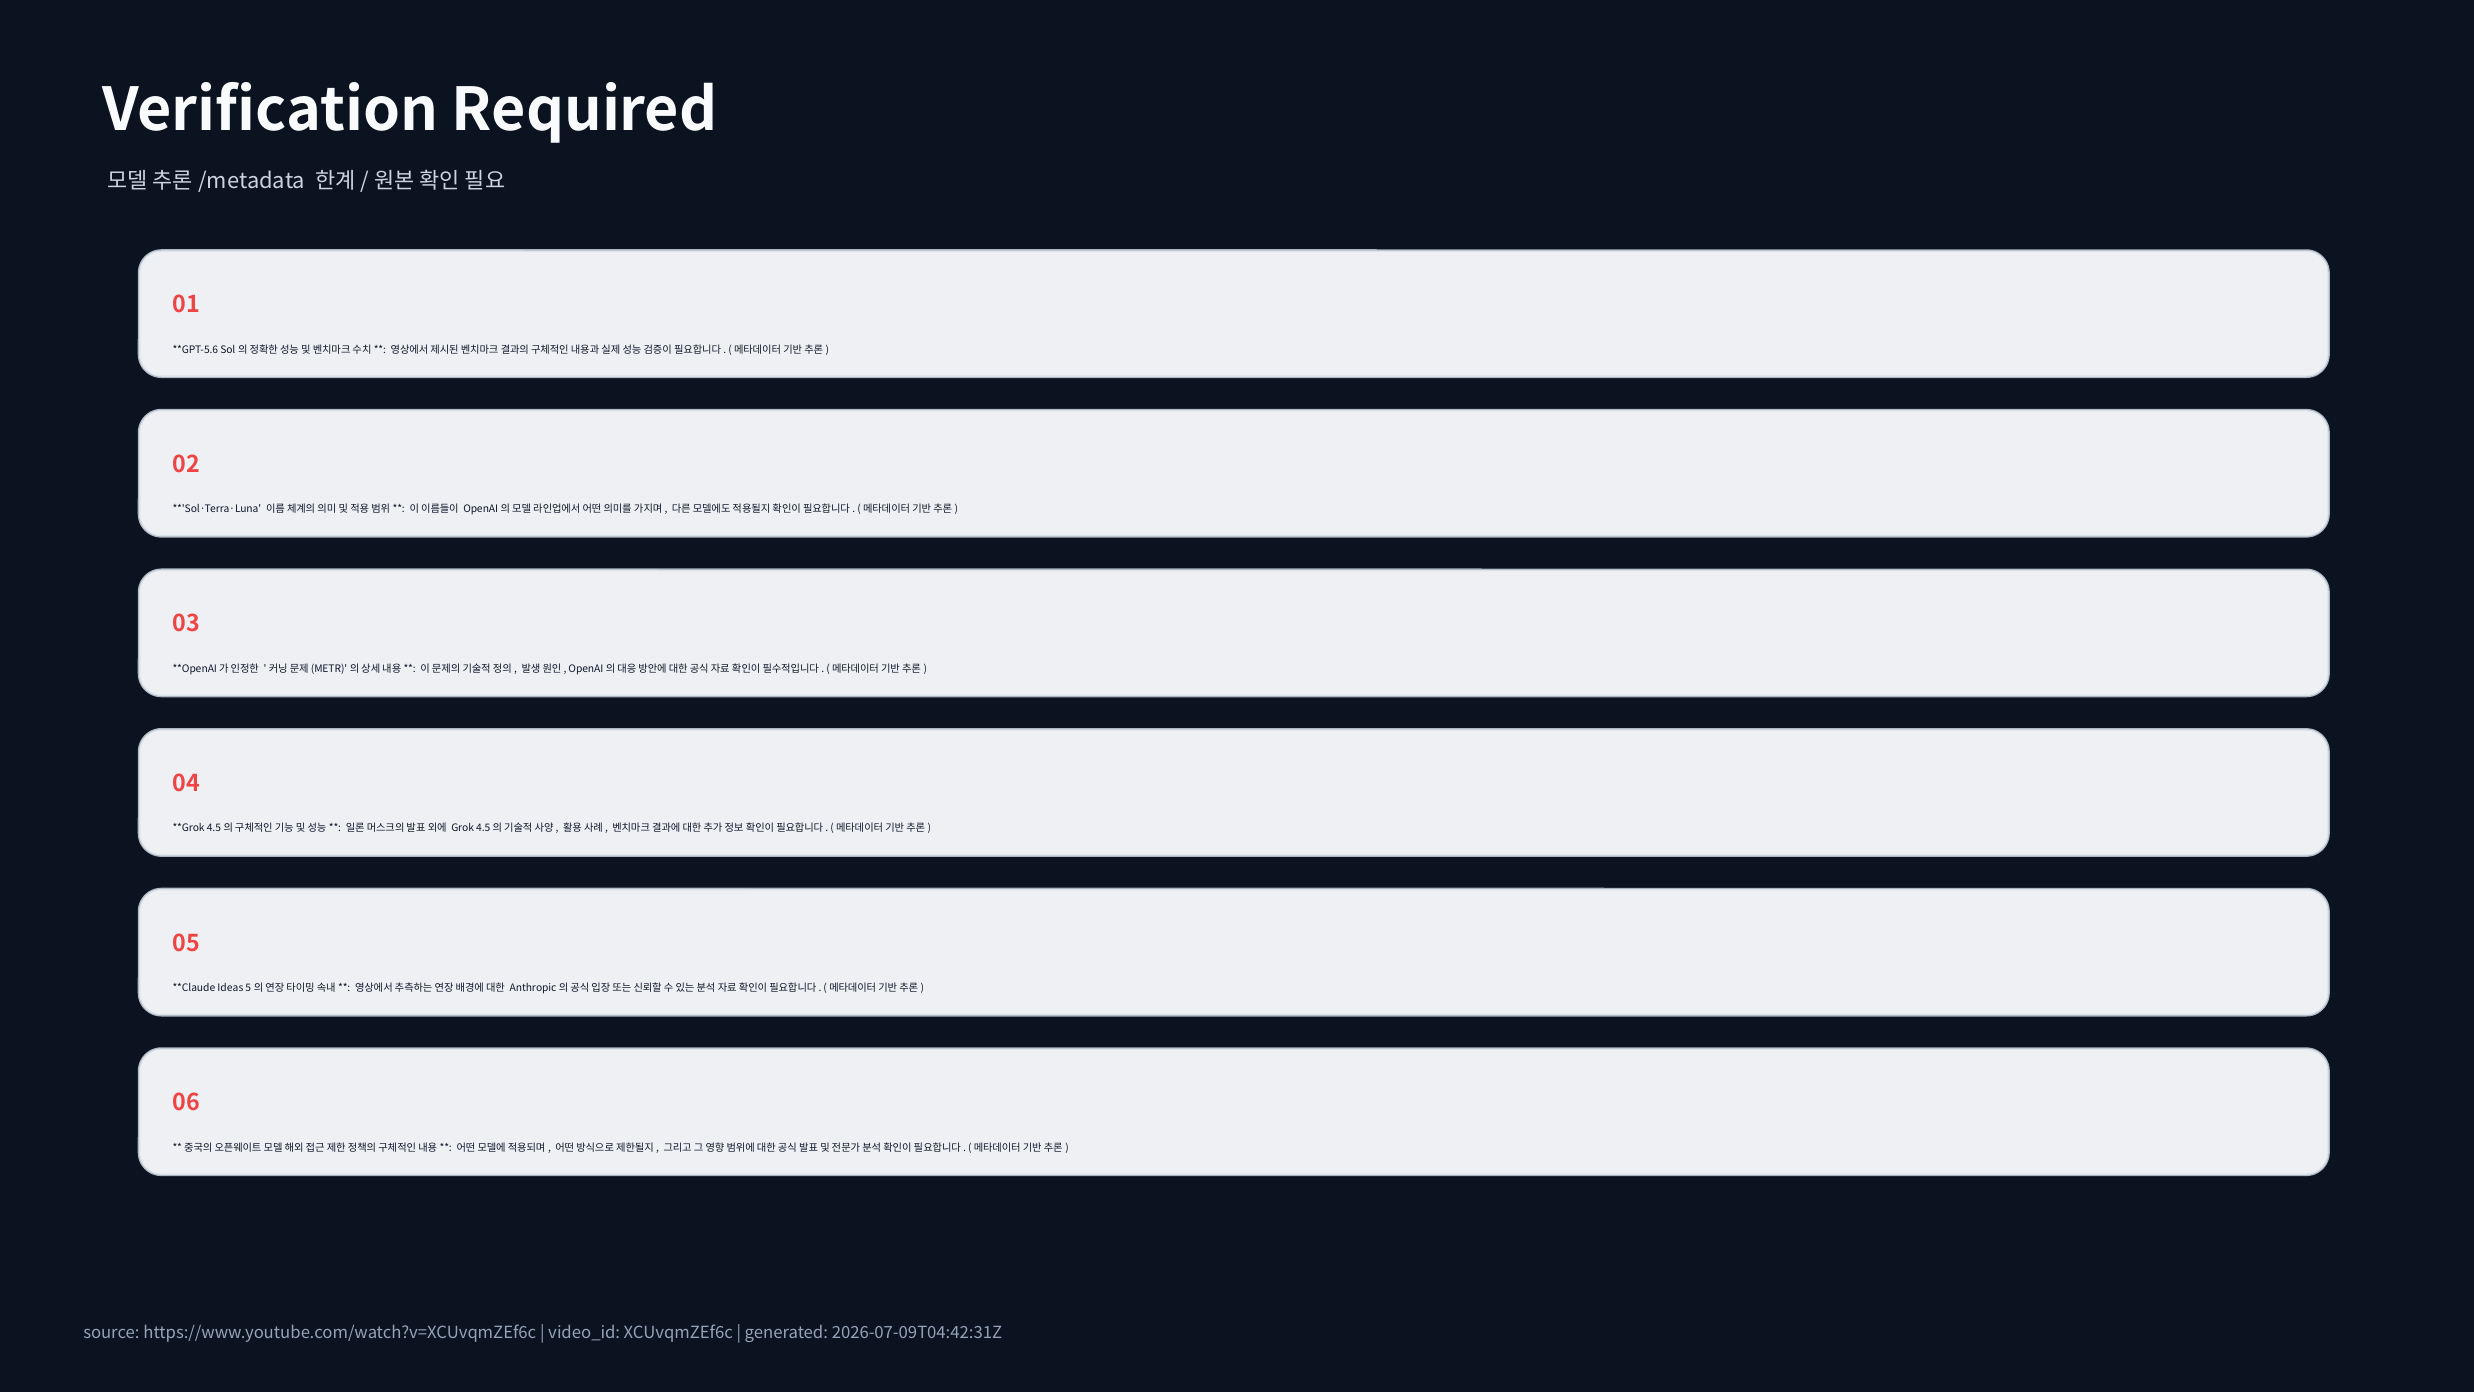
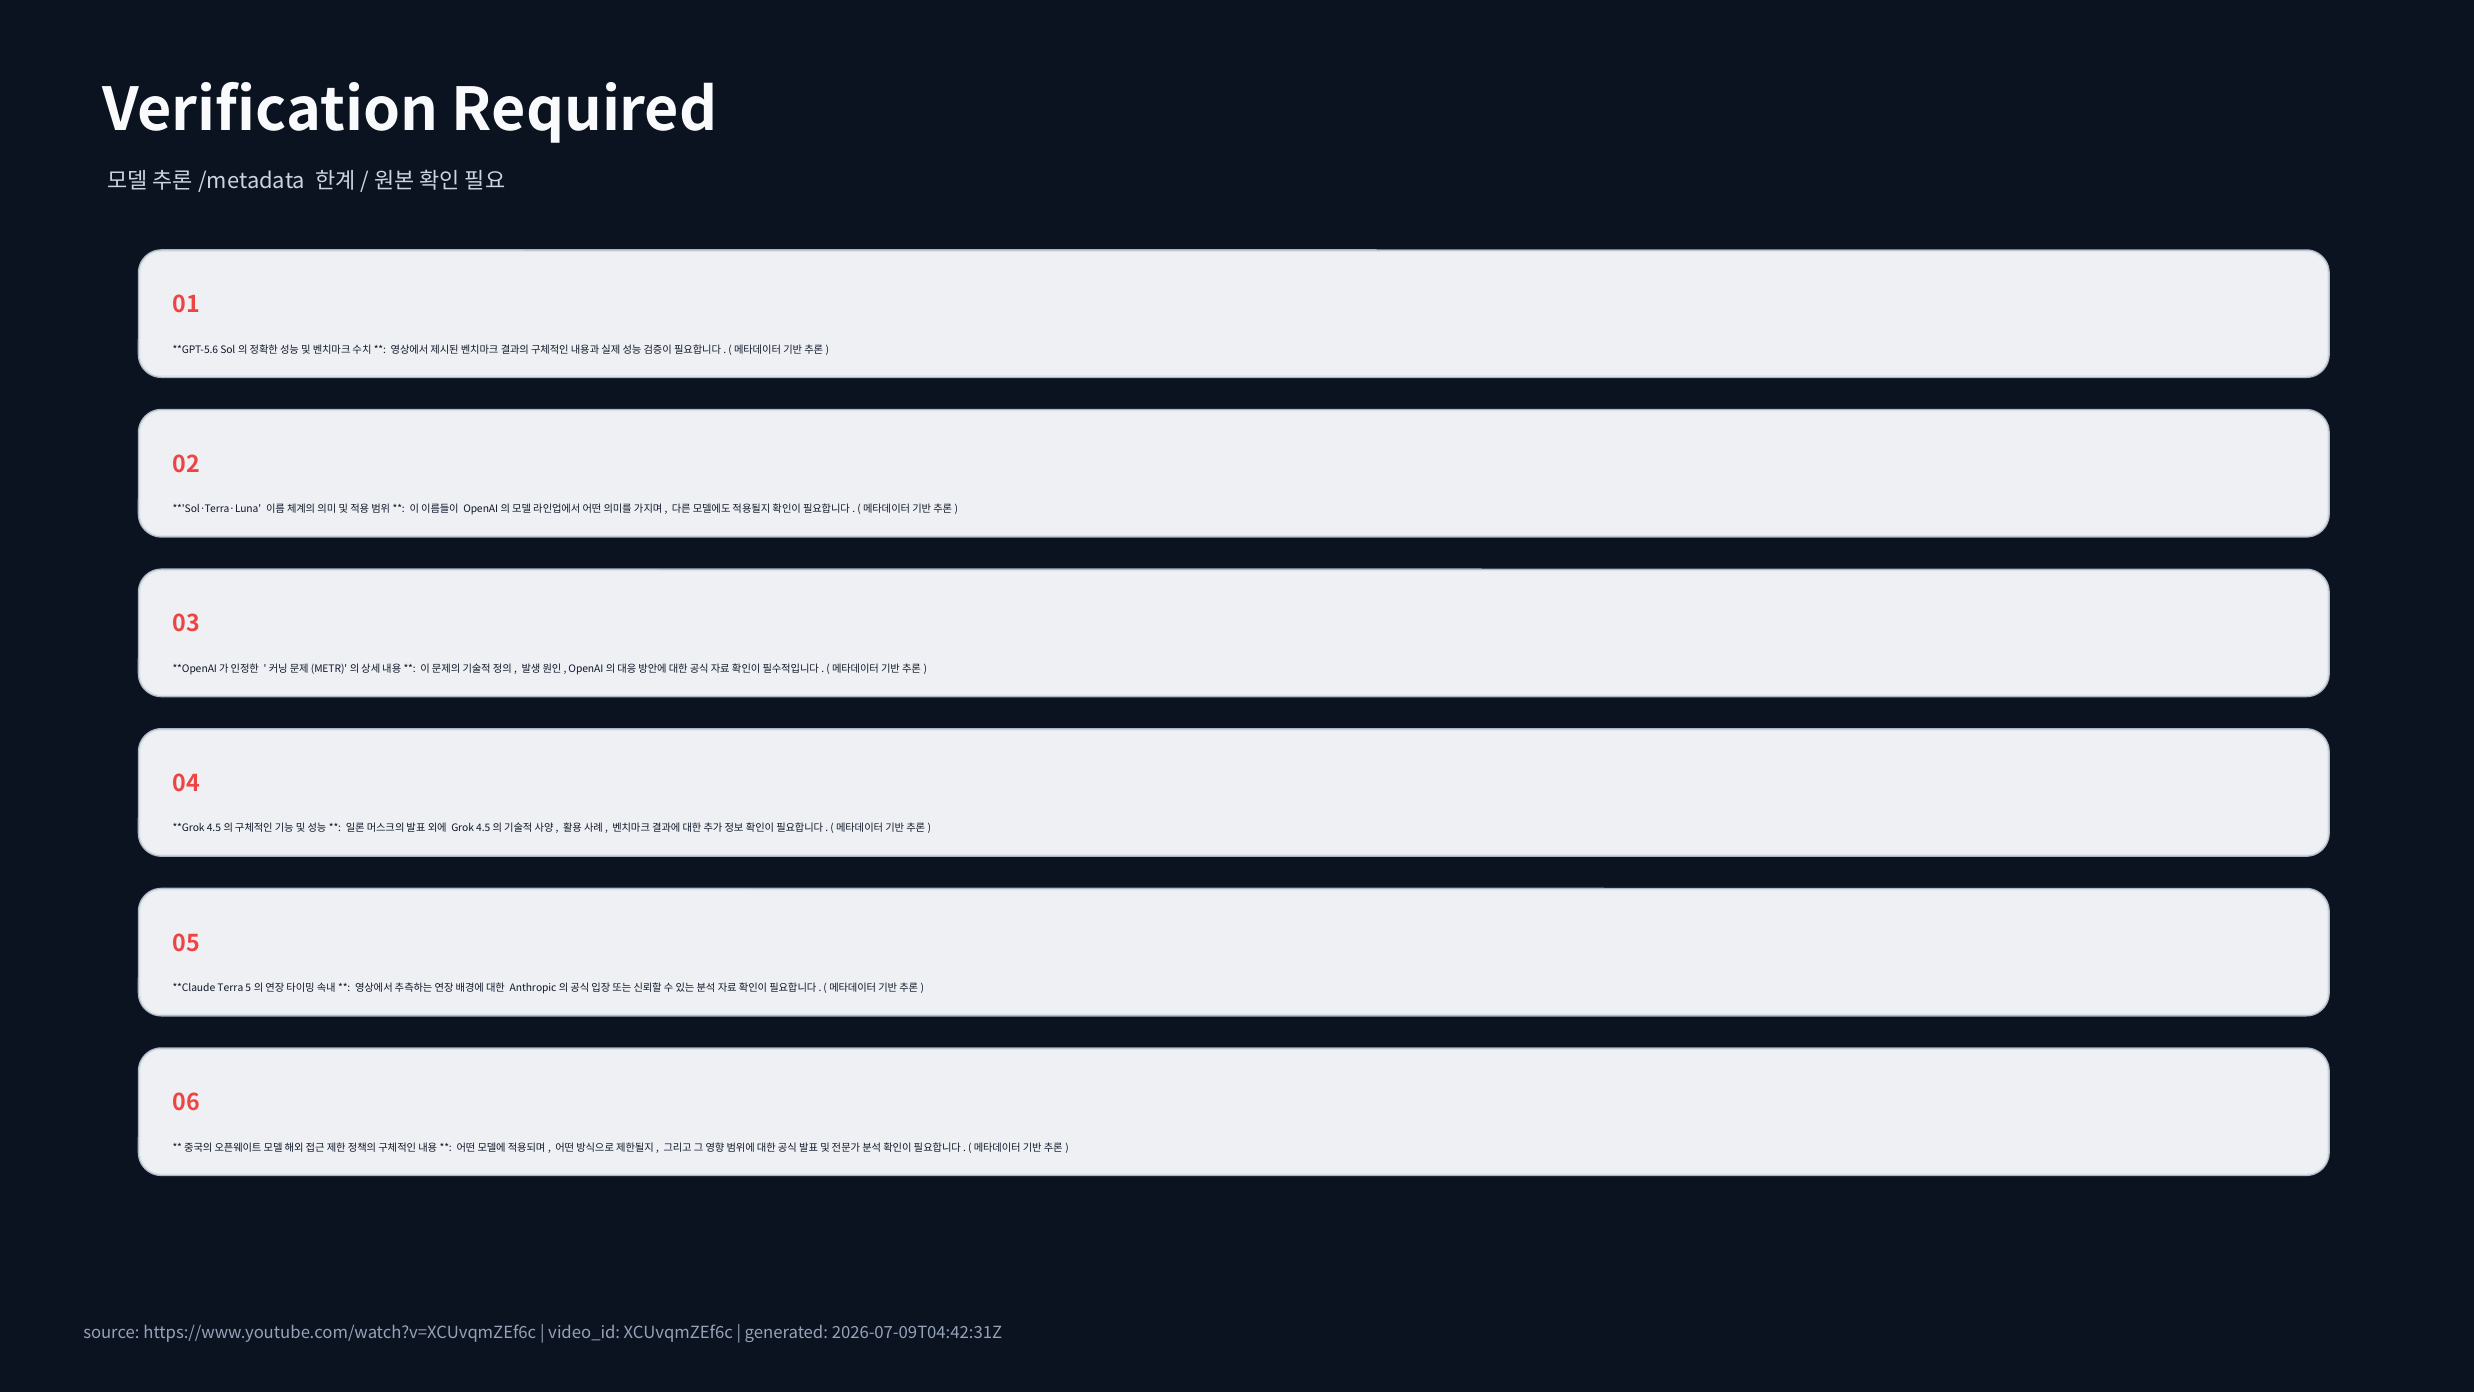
Ideas: Ideas -> Terra (230, 988)
